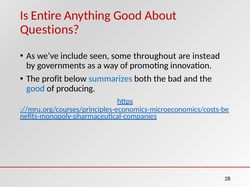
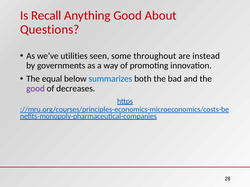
Entire: Entire -> Recall (46, 16)
include: include -> utilities (74, 56)
profit: profit -> equal (52, 79)
good colour: blue -> purple (35, 89)
producing: producing -> decreases (76, 89)
